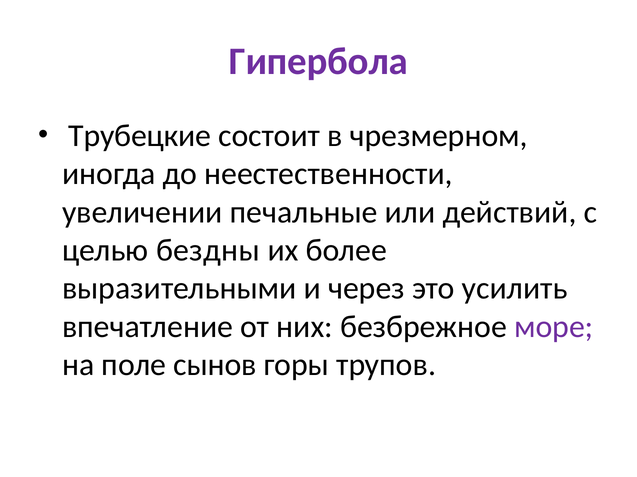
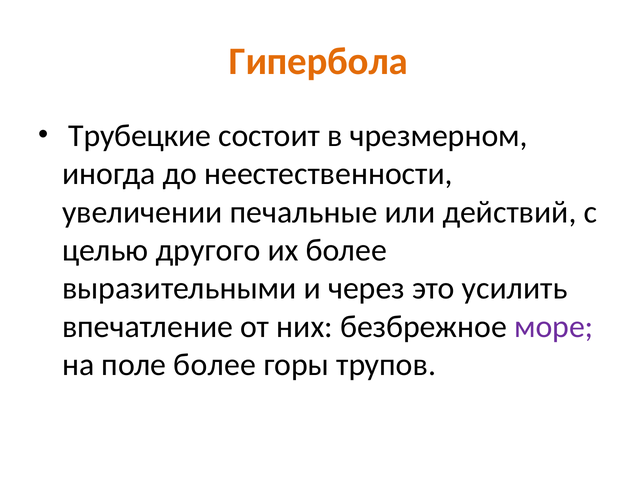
Гипербола colour: purple -> orange (318, 62)
бездны: бездны -> другого (208, 251)
поле сынов: сынов -> более (215, 365)
